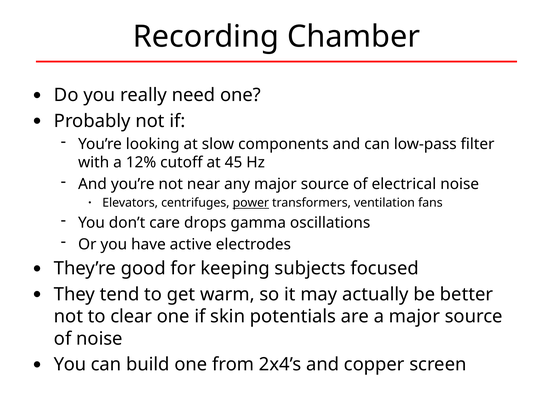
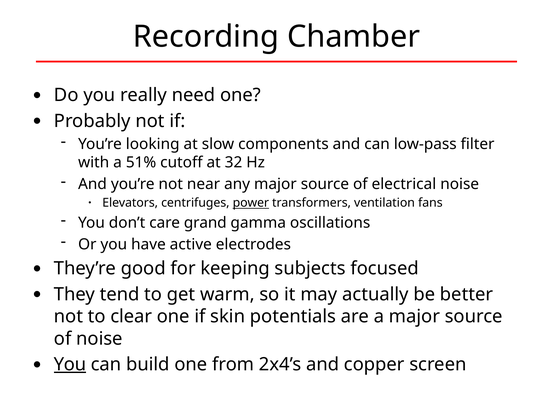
12%: 12% -> 51% (141, 162)
45: 45 -> 32 (234, 162)
drops: drops -> grand (205, 223)
You underline: none -> present (70, 364)
